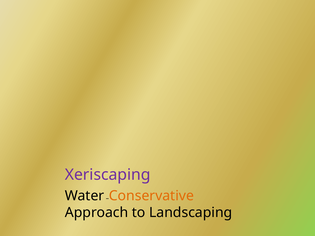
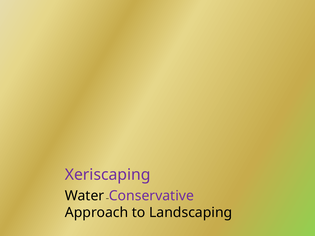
Conservative colour: orange -> purple (151, 196)
